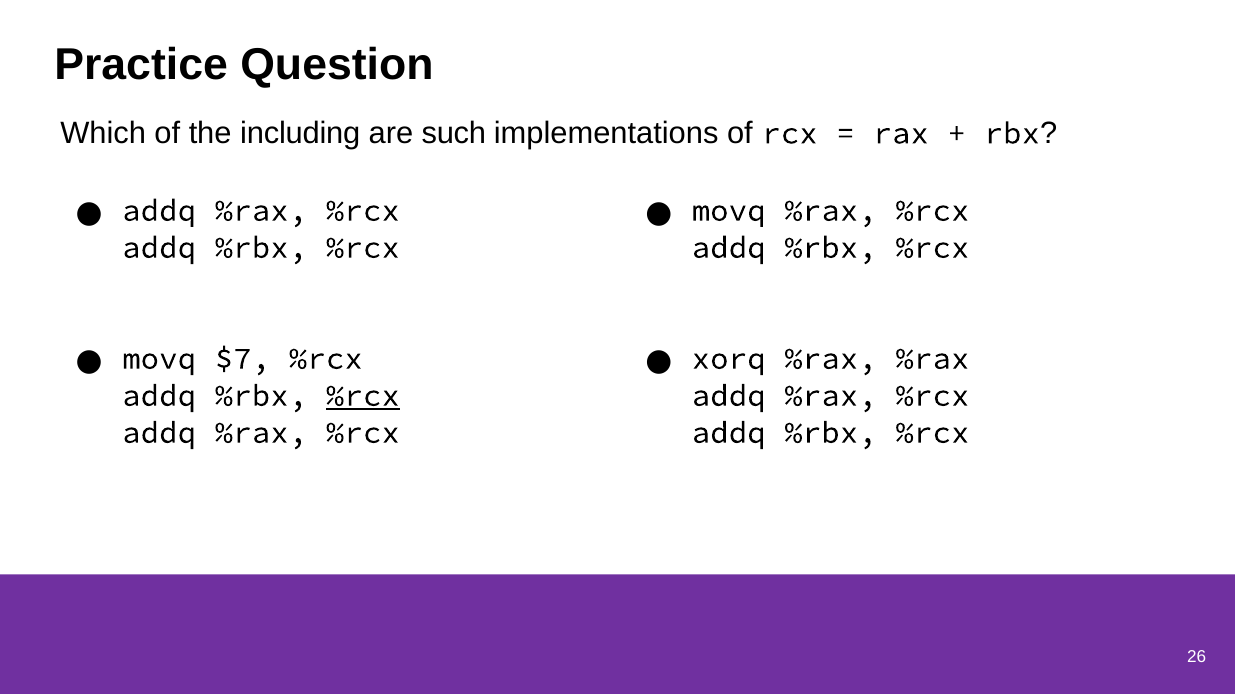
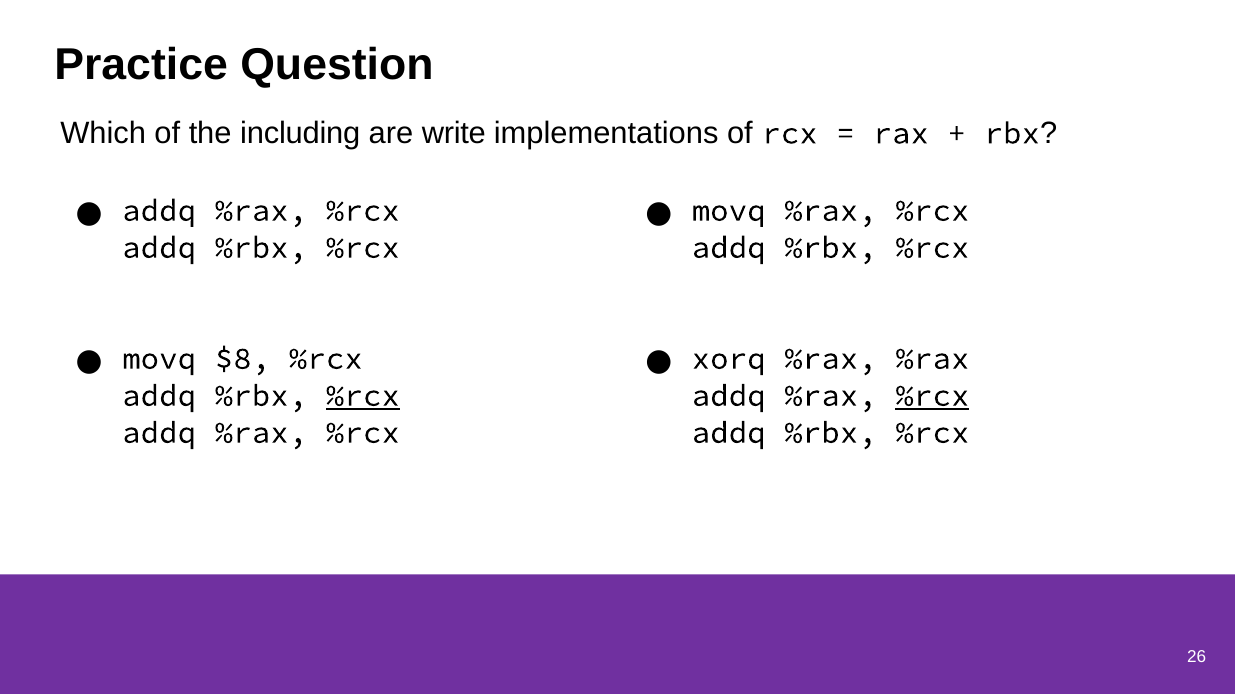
such: such -> write (454, 133)
$7: $7 -> $8 (242, 359)
%rcx underline: none -> present (932, 396)
